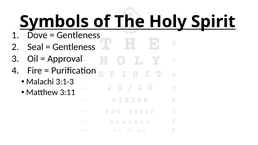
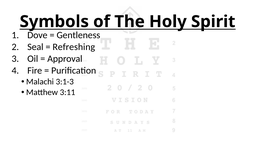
Gentleness: Gentleness -> Refreshing (74, 47)
